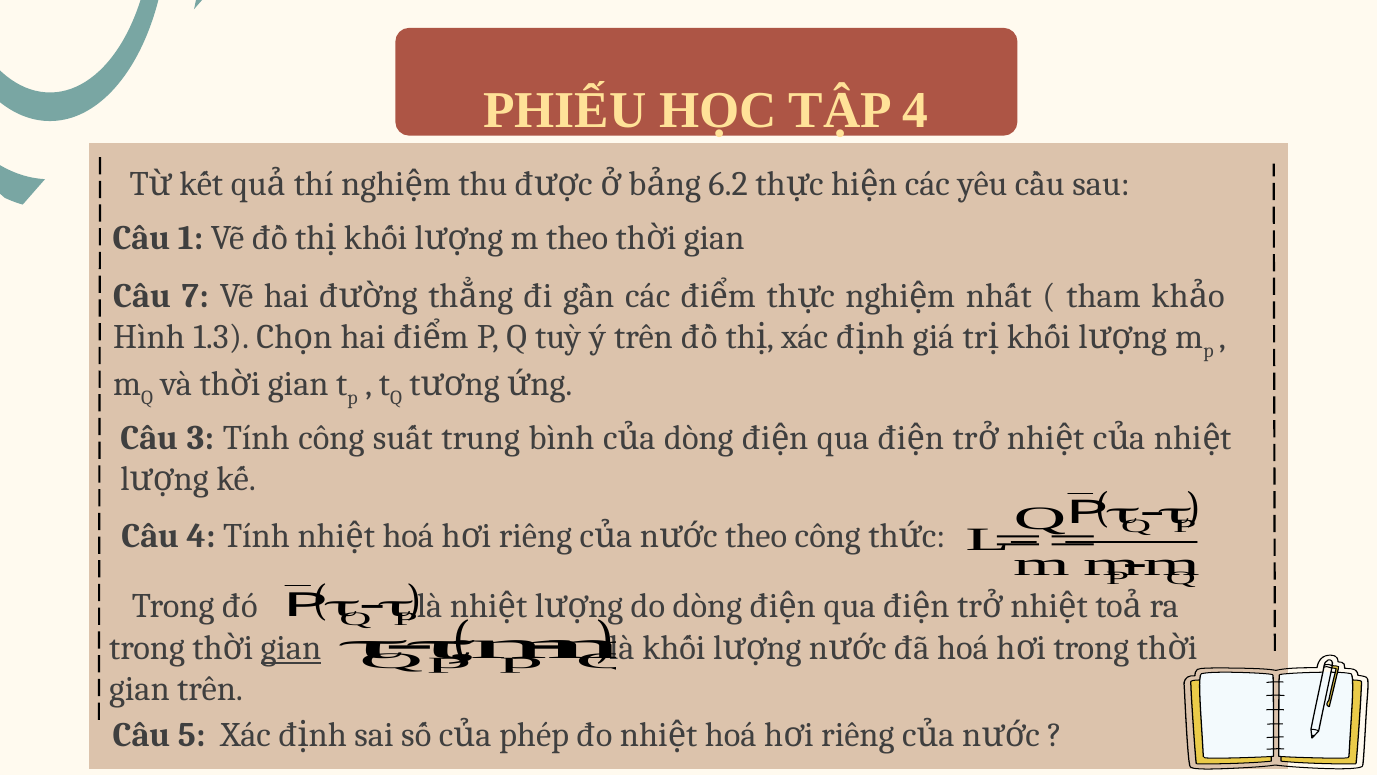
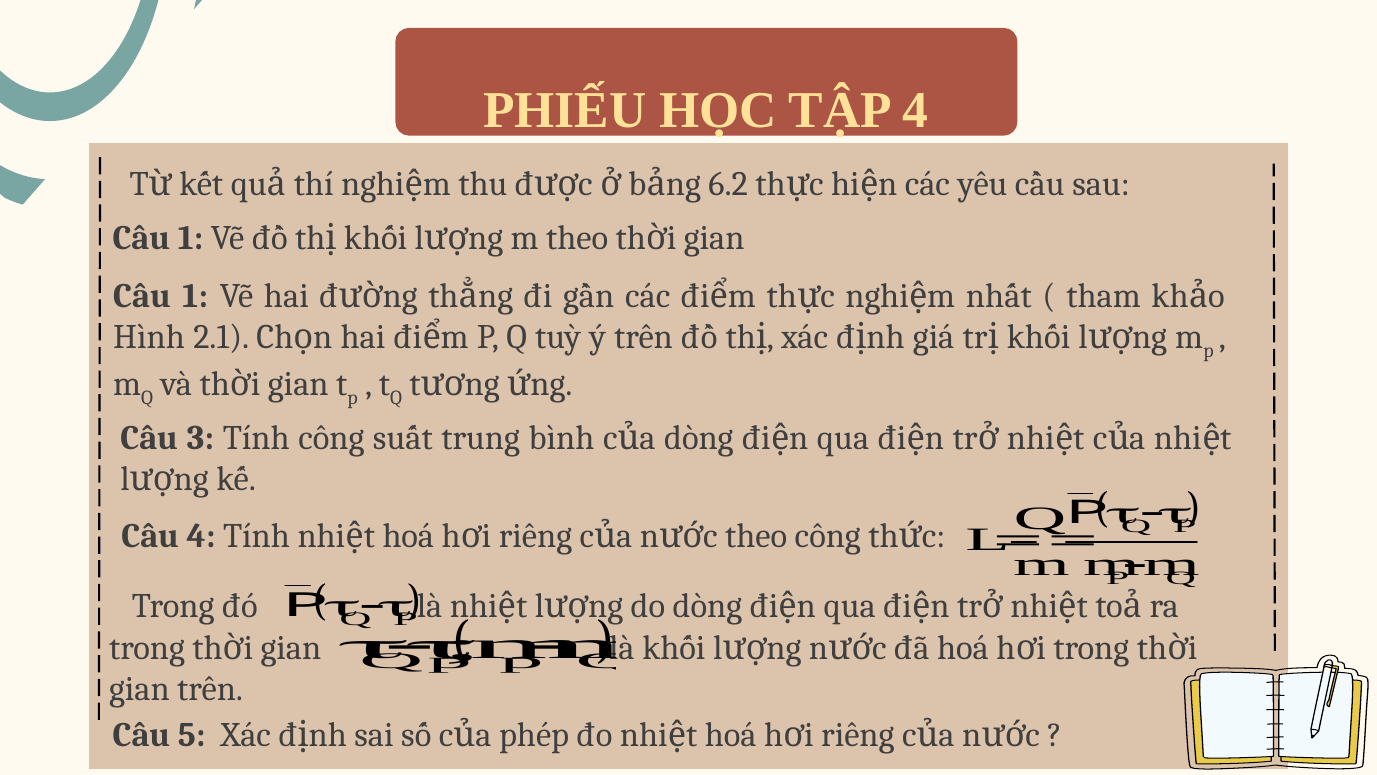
7: 7 -> 1 (195, 296)
1.3: 1.3 -> 2.1 (221, 337)
gian underline: present -> none (291, 647)
